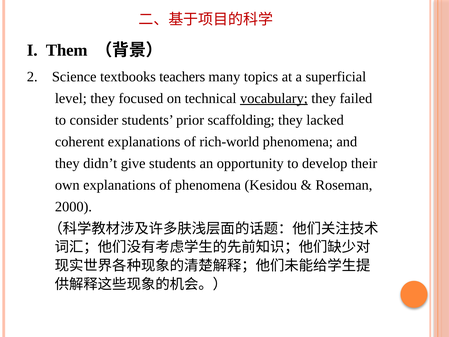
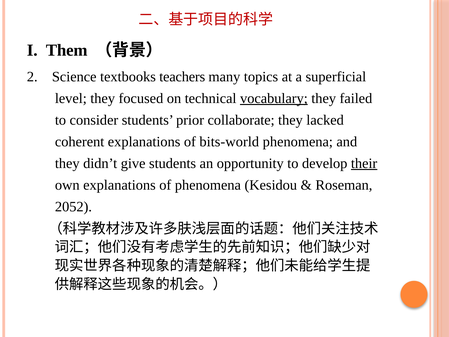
scaffolding: scaffolding -> collaborate (241, 120)
rich-world: rich-world -> bits-world (229, 142)
their underline: none -> present (364, 163)
2000: 2000 -> 2052 (73, 207)
